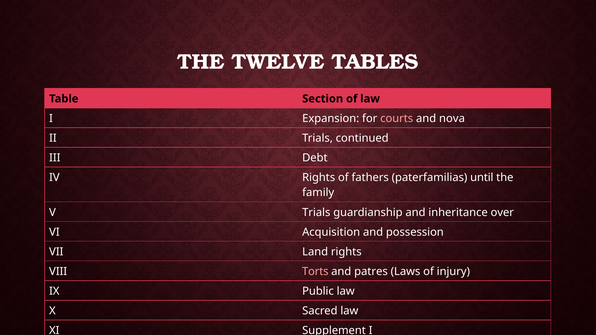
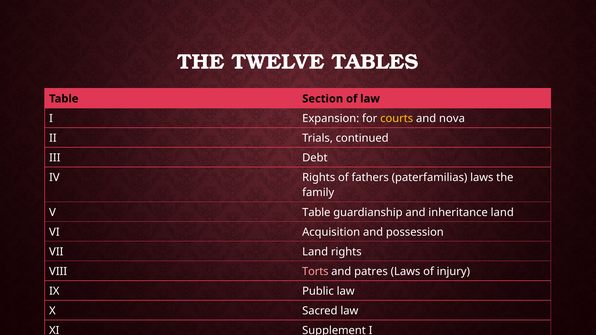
courts colour: pink -> yellow (397, 118)
paterfamilias until: until -> laws (482, 178)
V Trials: Trials -> Table (316, 212)
inheritance over: over -> land (502, 212)
